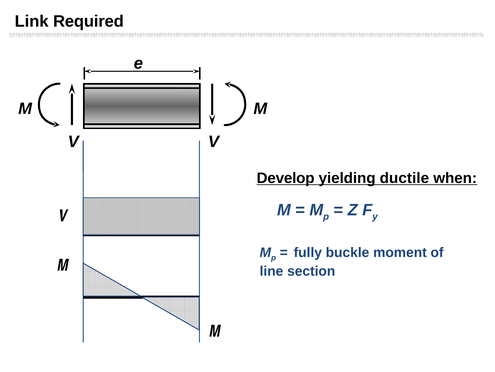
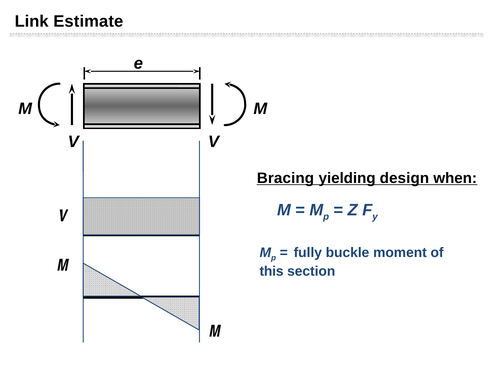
Required: Required -> Estimate (88, 21)
Develop: Develop -> Bracing (285, 178)
ductile: ductile -> design (404, 178)
line: line -> this (272, 271)
